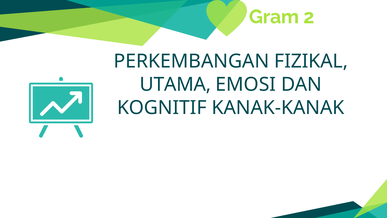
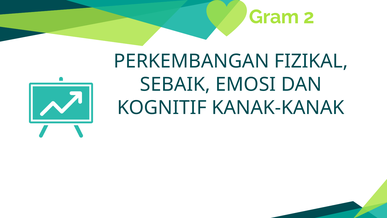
UTAMA: UTAMA -> SEBAIK (175, 84)
